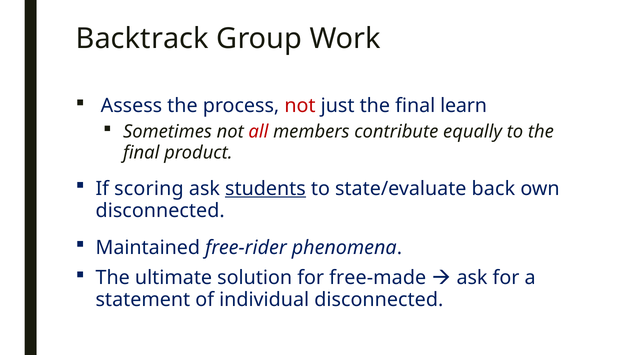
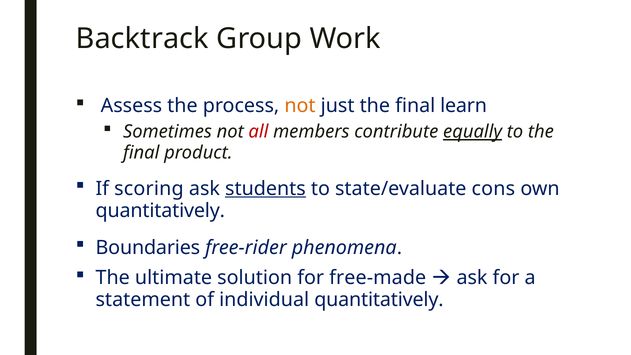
not colour: red -> orange (300, 106)
equally underline: none -> present (473, 132)
back: back -> cons (493, 189)
disconnected: disconnected -> quantitatively (160, 211)
Maintained: Maintained -> Boundaries (148, 247)
individual disconnected: disconnected -> quantitatively (379, 300)
